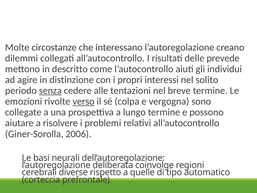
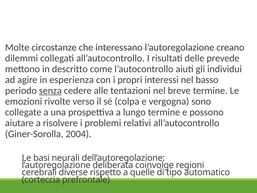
distinzione: distinzione -> esperienza (72, 80)
solito: solito -> basso (207, 80)
verso underline: present -> none (84, 101)
2006: 2006 -> 2004 (78, 134)
